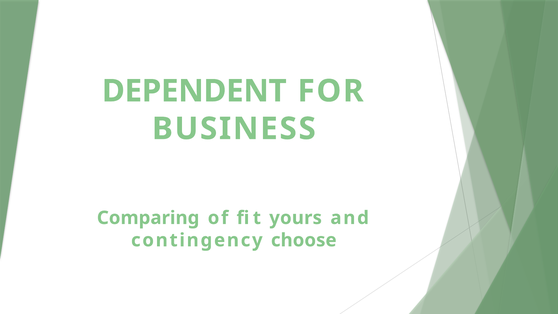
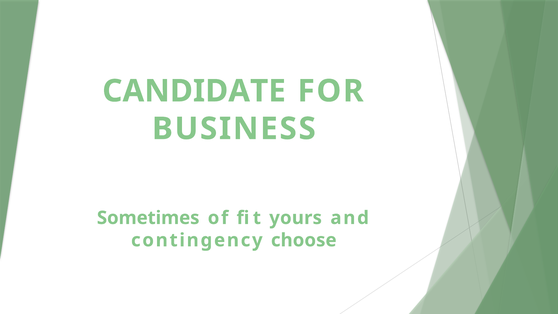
DEPENDENT: DEPENDENT -> CANDIDATE (194, 91)
Comparing: Comparing -> Sometimes (148, 218)
